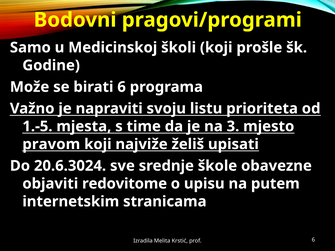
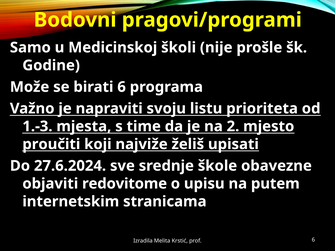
školi koji: koji -> nije (216, 48)
1.-5: 1.-5 -> 1.-3 (37, 126)
3: 3 -> 2 (233, 126)
pravom: pravom -> proučiti (51, 144)
20.6.3024: 20.6.3024 -> 27.6.2024 (70, 166)
